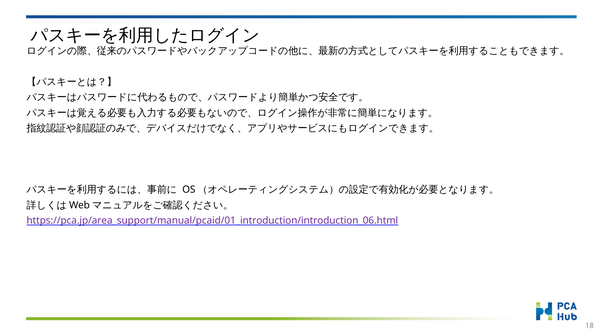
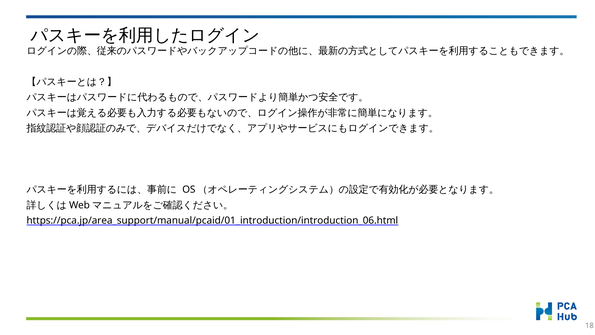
https://pca.jp/area_support/manual/pcaid/01_introduction/introduction_06.html colour: purple -> black (212, 220)
